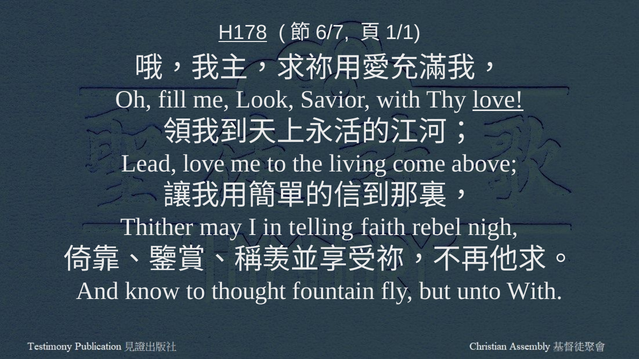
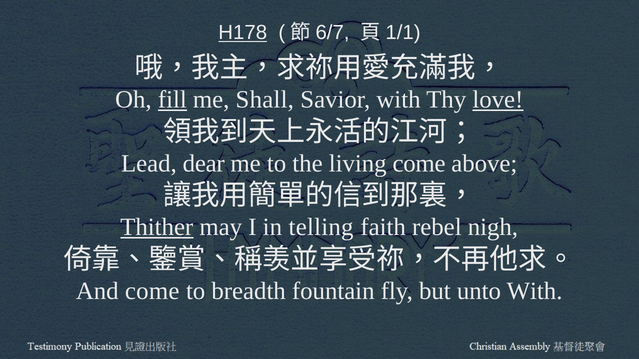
fill underline: none -> present (172, 100)
Look: Look -> Shall (265, 100)
Lead love: love -> dear (204, 164)
Thither underline: none -> present (157, 228)
And know: know -> come (152, 291)
thought: thought -> breadth (249, 291)
